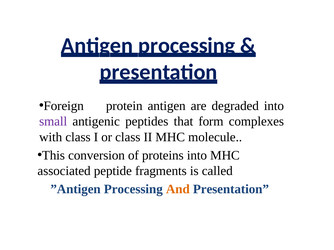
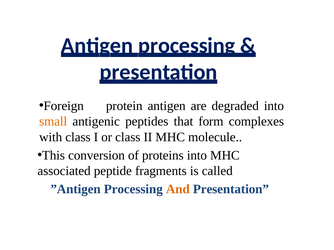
small colour: purple -> orange (53, 122)
